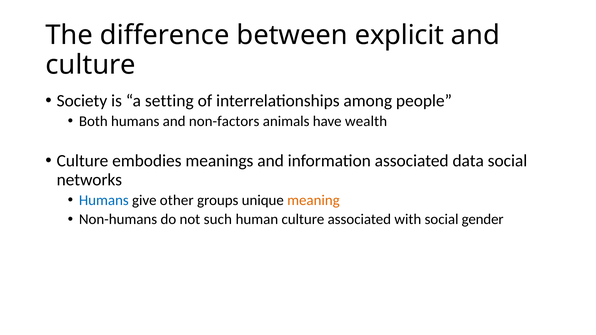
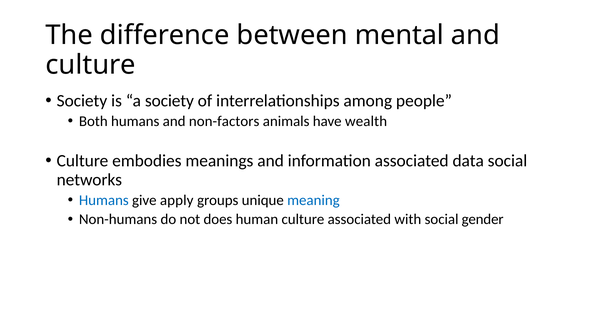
explicit: explicit -> mental (399, 35)
a setting: setting -> society (169, 101)
other: other -> apply (177, 200)
meaning colour: orange -> blue (313, 200)
such: such -> does (218, 220)
